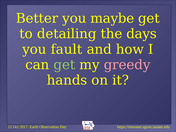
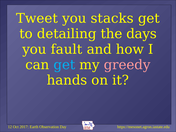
Better: Better -> Tweet (37, 18)
maybe: maybe -> stacks (112, 18)
get colour: light green -> light blue (64, 65)
